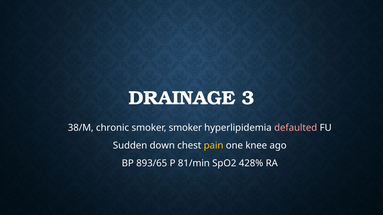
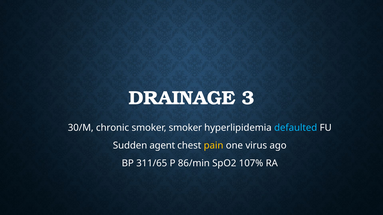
38/M: 38/M -> 30/M (81, 128)
defaulted colour: pink -> light blue (296, 128)
down: down -> agent (162, 146)
knee: knee -> virus (256, 146)
893/65: 893/65 -> 311/65 (152, 163)
81/min: 81/min -> 86/min (194, 163)
428%: 428% -> 107% (251, 163)
